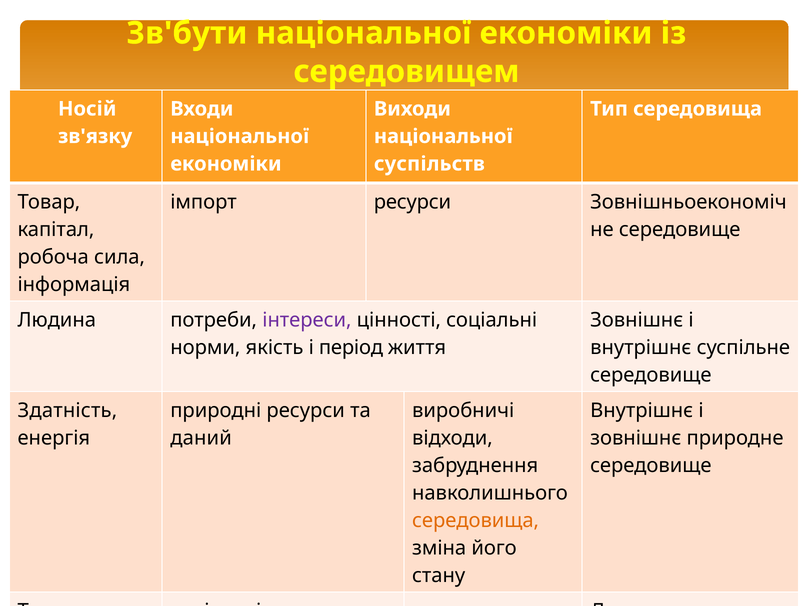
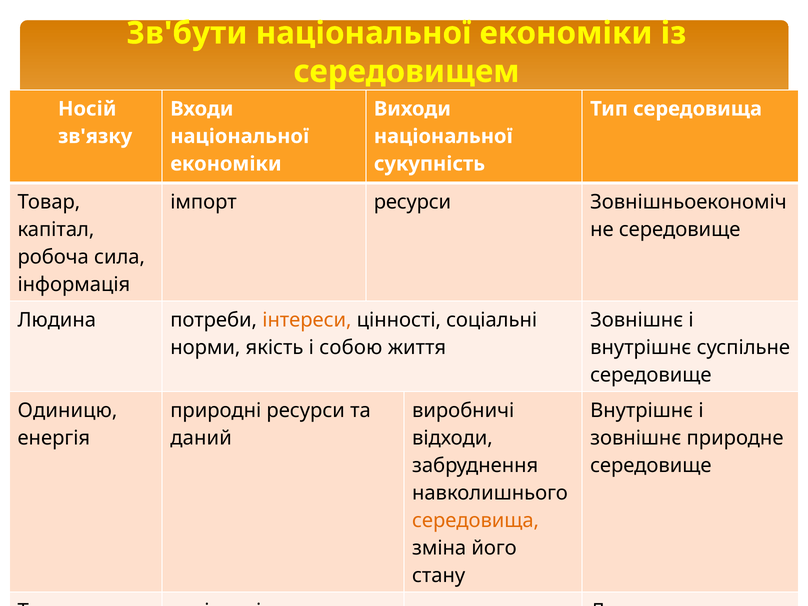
суспільств: суспільств -> сукупність (429, 164)
інтереси colour: purple -> orange (307, 320)
період: період -> собою (351, 347)
Здатність: Здатність -> Одиницю (67, 411)
